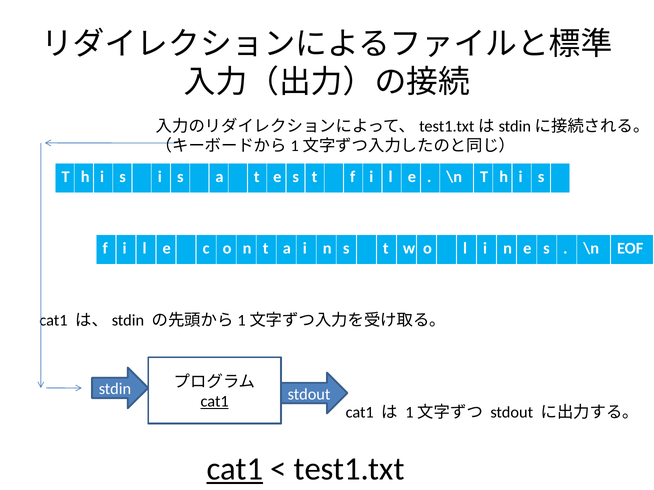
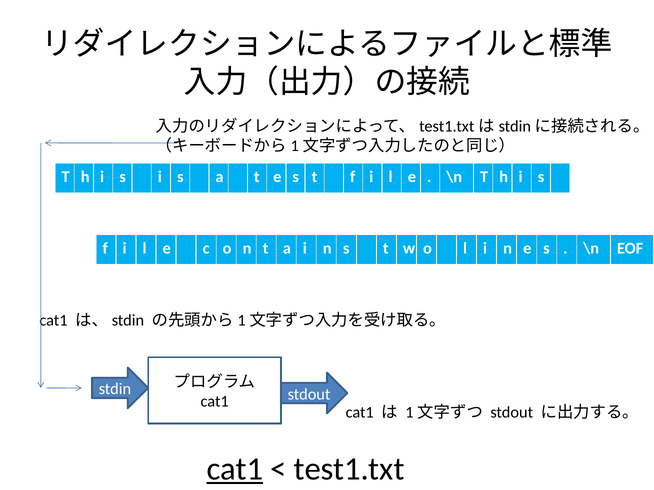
cat1 underline: present -> none (215, 402)
